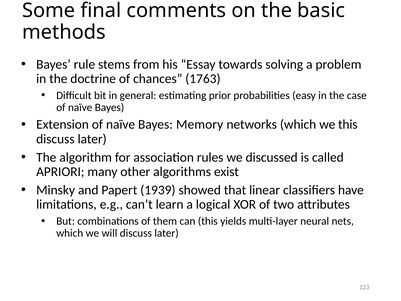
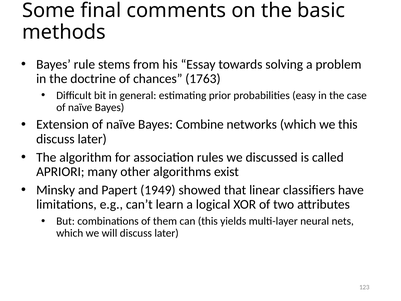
Memory: Memory -> Combine (200, 124)
1939: 1939 -> 1949 (158, 190)
